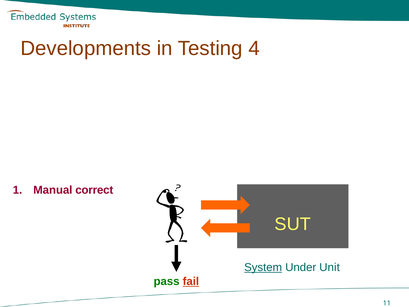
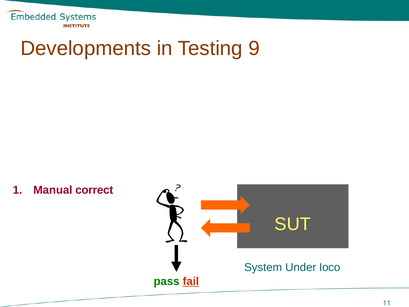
4: 4 -> 9 (254, 48)
System underline: present -> none (263, 267)
Unit: Unit -> Ioco (330, 267)
